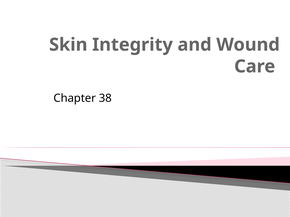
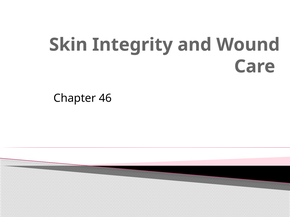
38: 38 -> 46 (105, 98)
